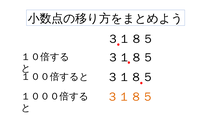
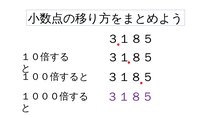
３１８５ colour: orange -> purple (130, 97)
